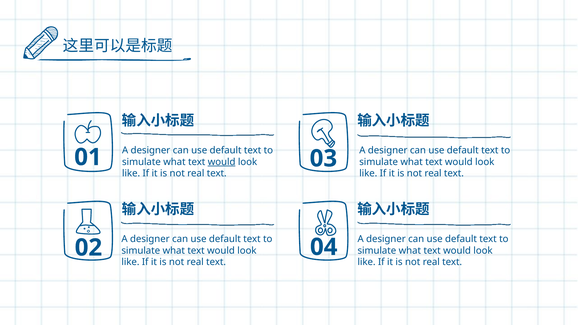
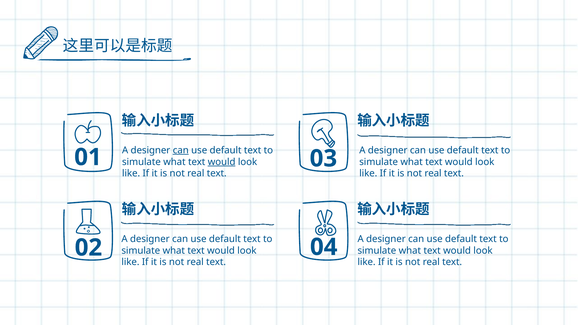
can underline: none -> present (181, 150)
